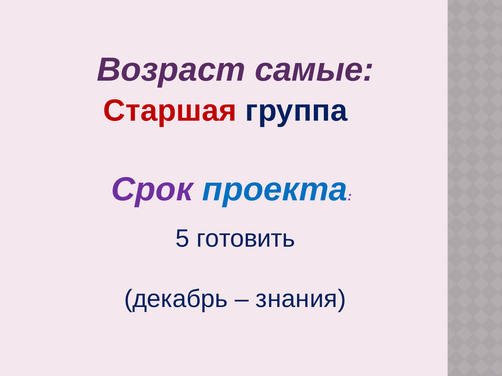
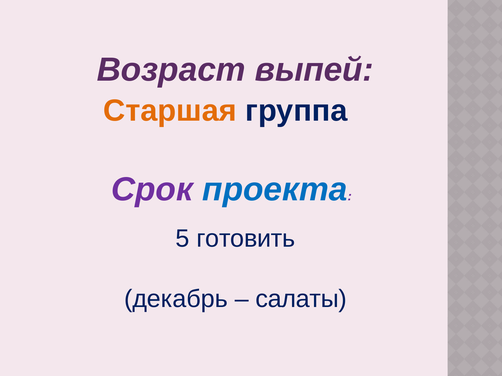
самые: самые -> выпей (314, 70)
Старшая colour: red -> orange (170, 111)
знания: знания -> салаты (301, 299)
